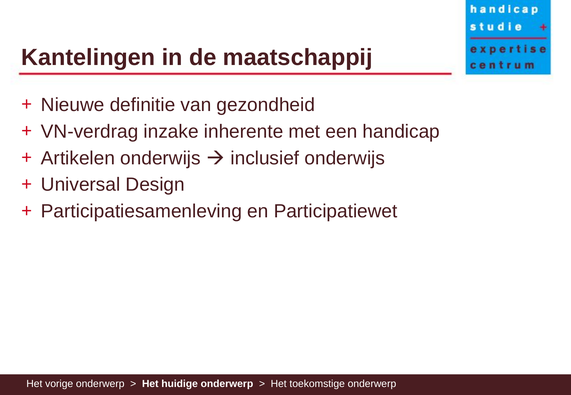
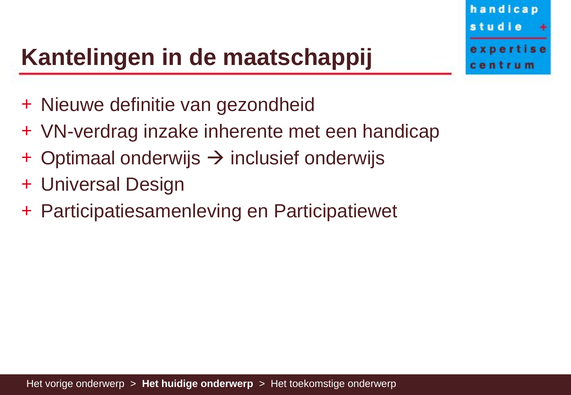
Artikelen: Artikelen -> Optimaal (78, 158)
